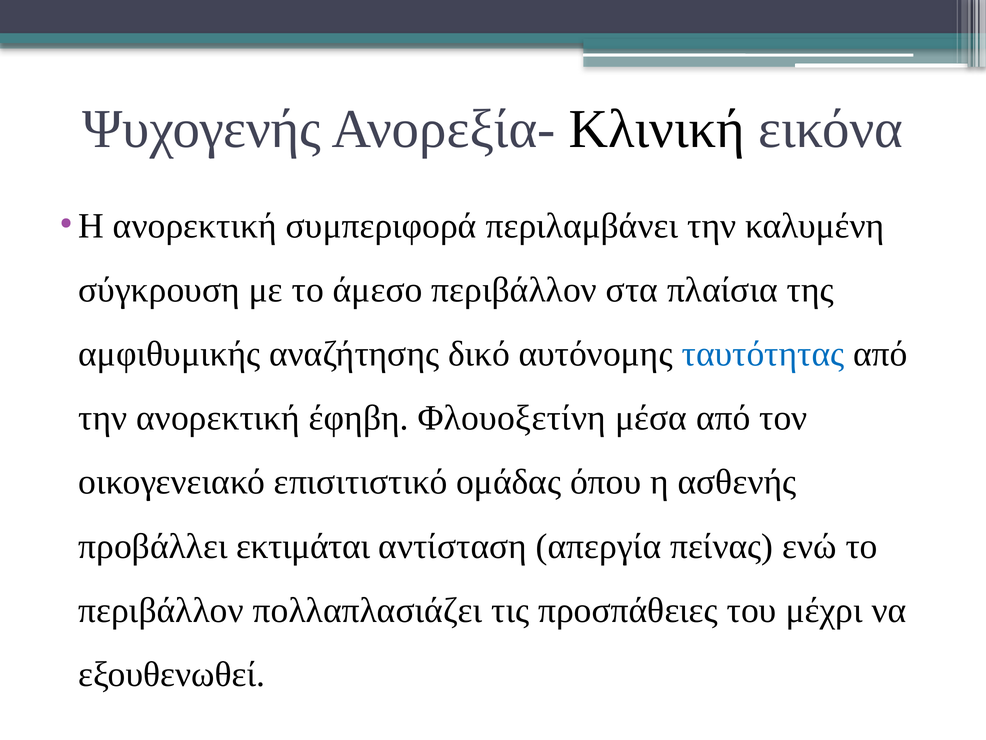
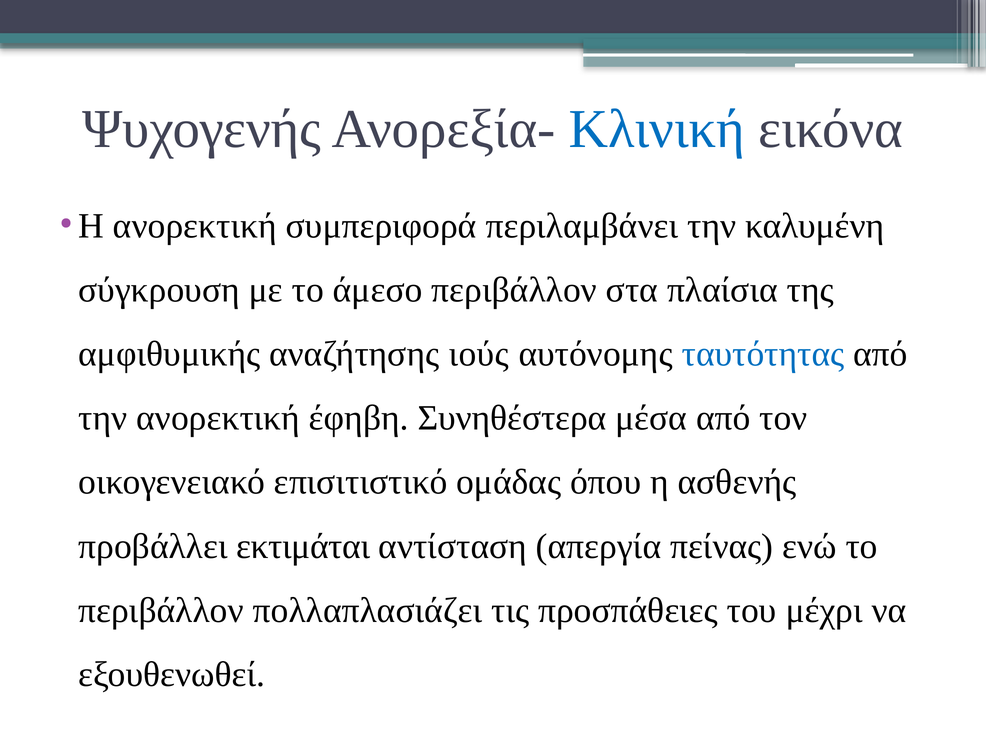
Κλινική colour: black -> blue (657, 129)
δικό: δικό -> ιούς (479, 354)
Φλουοξετίνη: Φλουοξετίνη -> Συνηθέστερα (512, 418)
